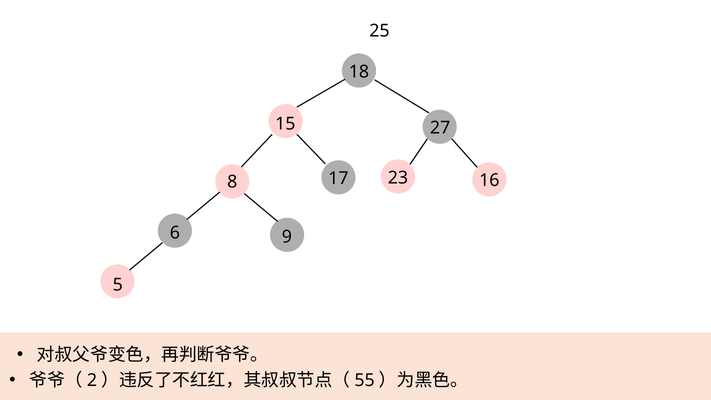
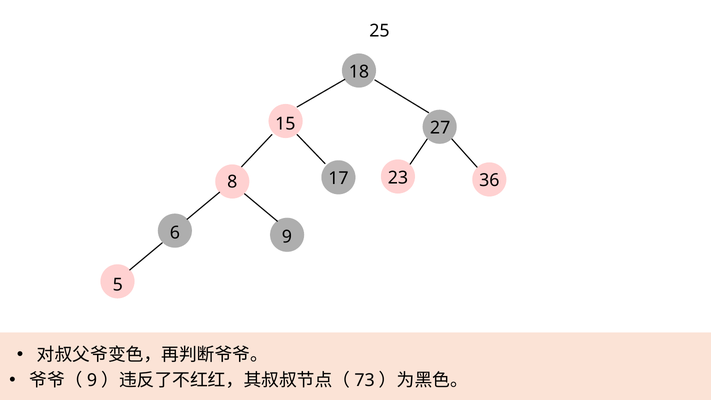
16: 16 -> 36 (489, 180)
2: 2 -> 9 (92, 380)
55: 55 -> 73 (365, 380)
